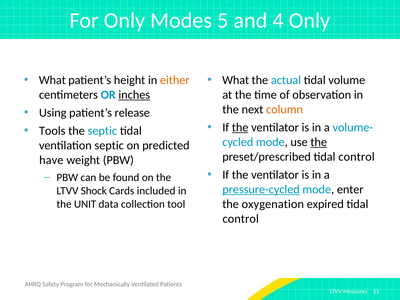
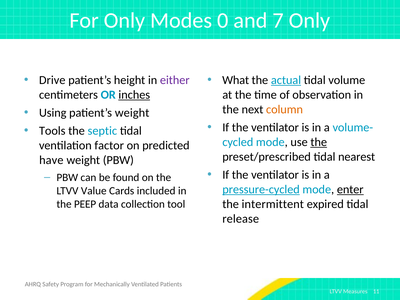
5: 5 -> 0 (223, 21)
4: 4 -> 7 (278, 21)
What: What -> Drive (52, 80)
either colour: orange -> purple (175, 80)
actual underline: none -> present (286, 80)
patient’s release: release -> weight (132, 113)
the underline: present -> none (240, 127)
ventilation septic: septic -> factor (109, 146)
preset/prescribed tidal control: control -> nearest (357, 157)
enter underline: none -> present (350, 189)
Shock: Shock -> Value (94, 191)
oxygenation: oxygenation -> intermittent (273, 204)
UNIT: UNIT -> PEEP (85, 204)
control: control -> release (241, 219)
